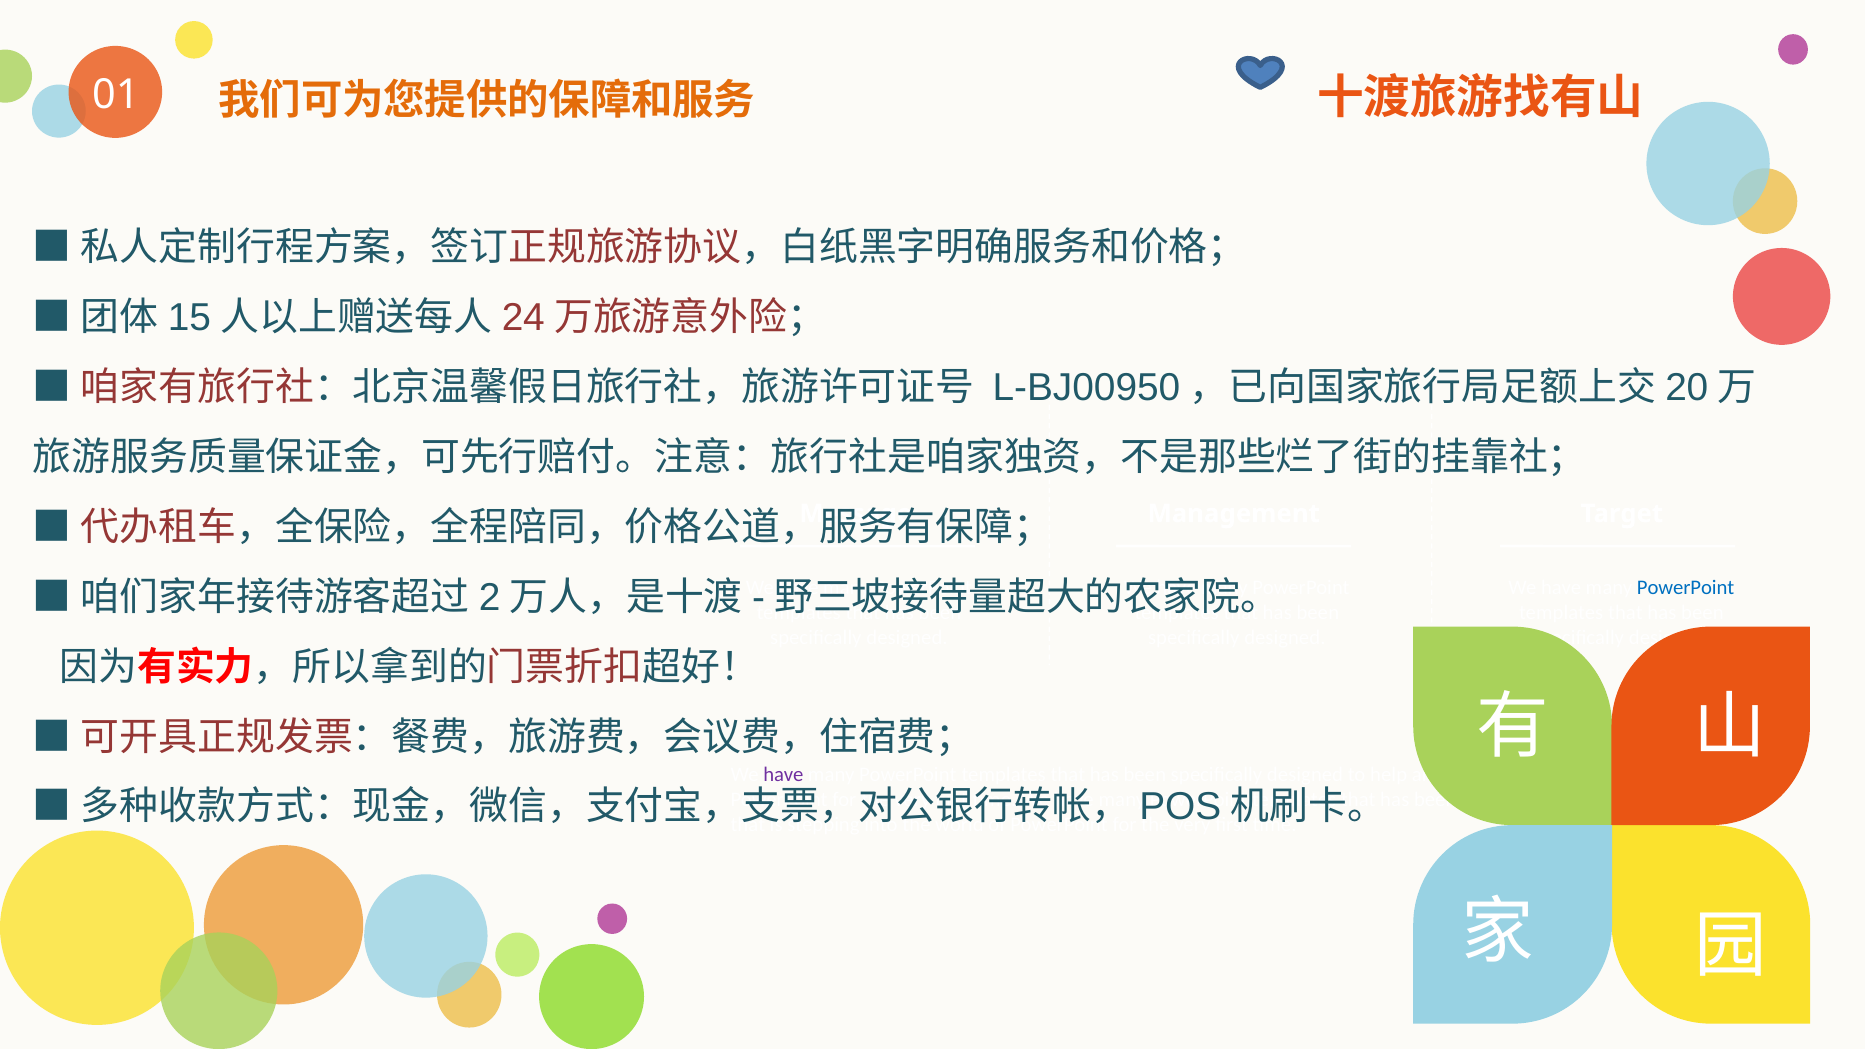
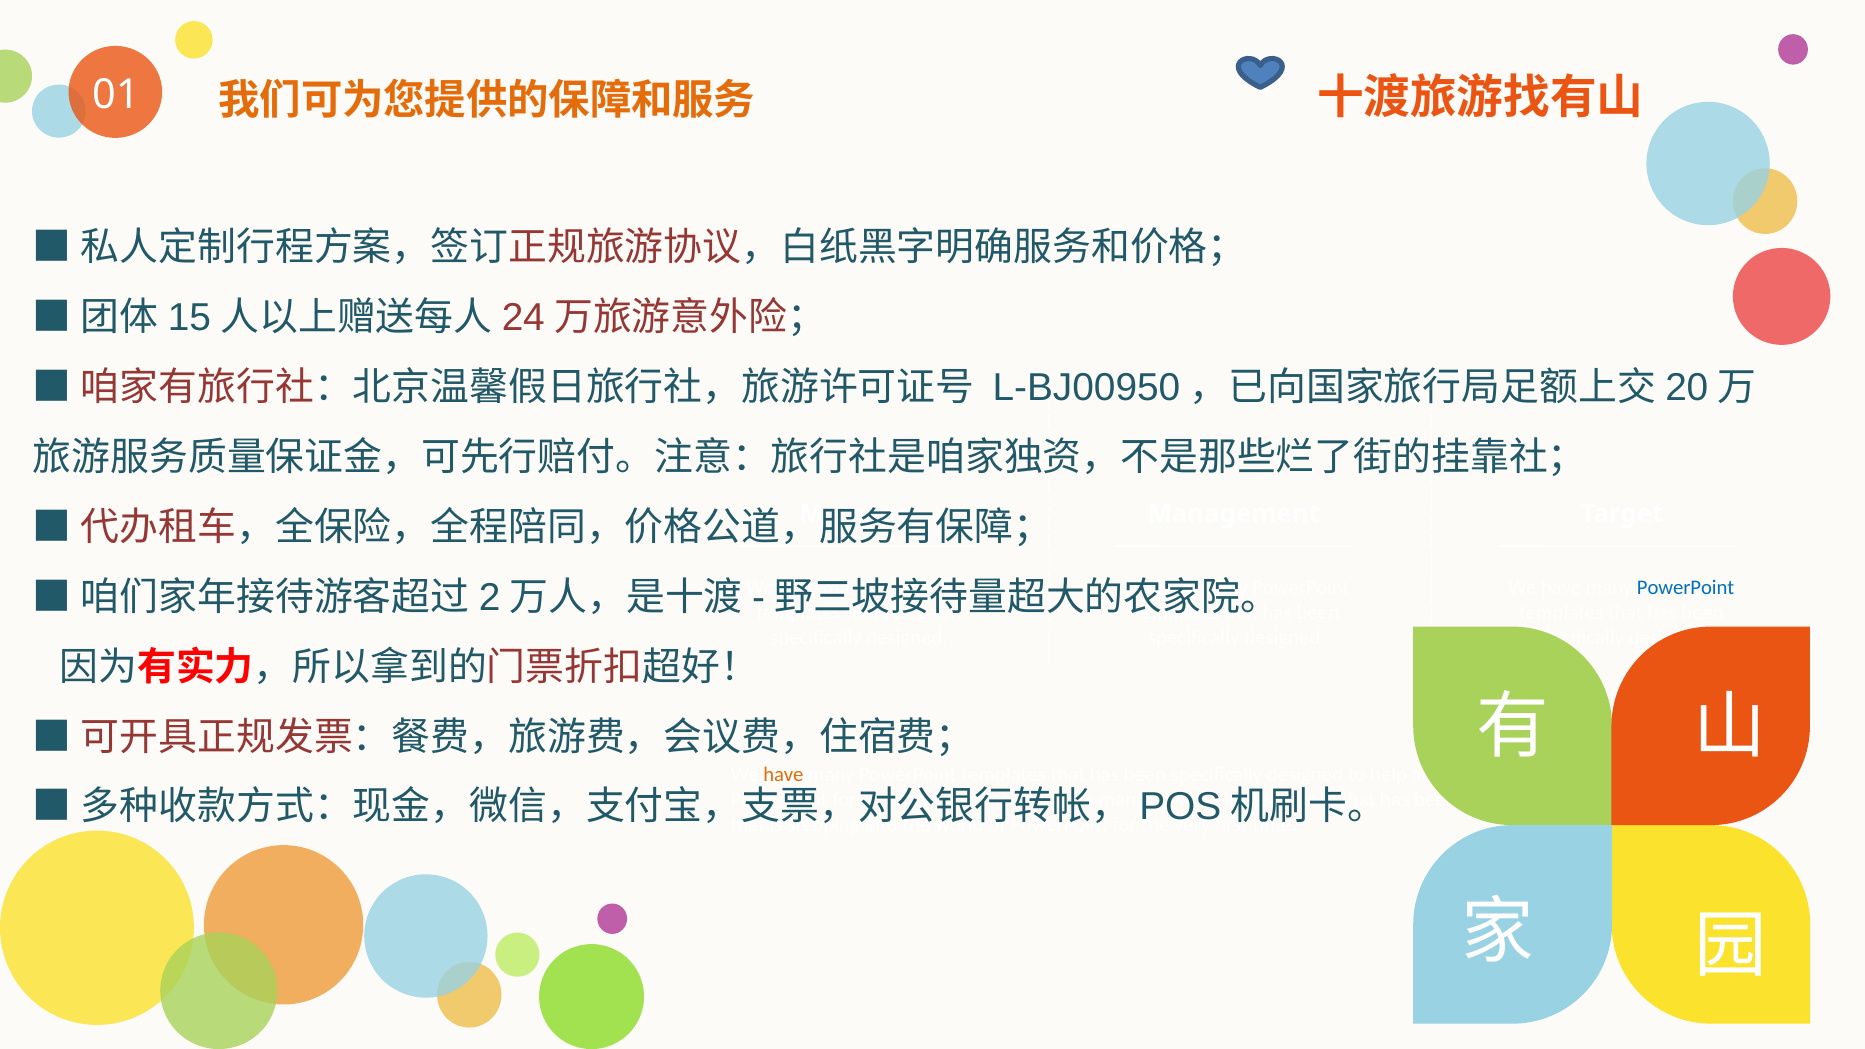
have colour: purple -> orange (783, 774)
